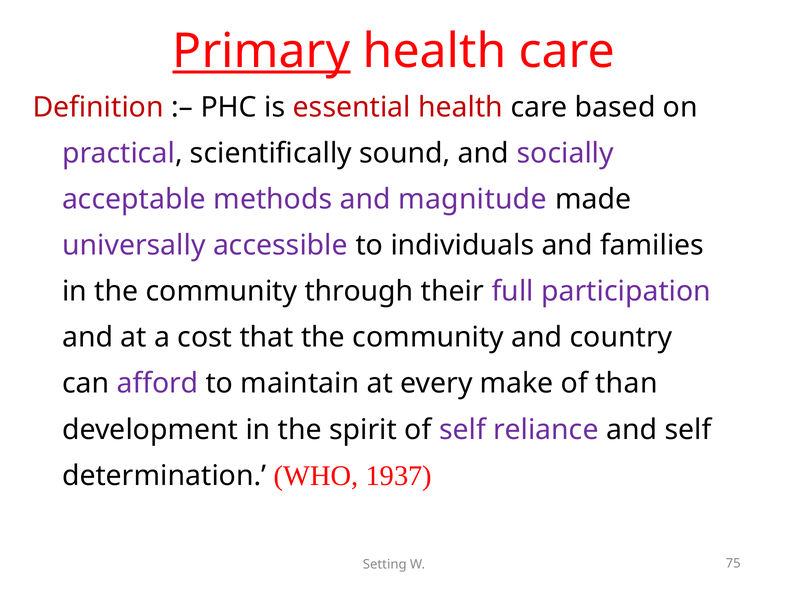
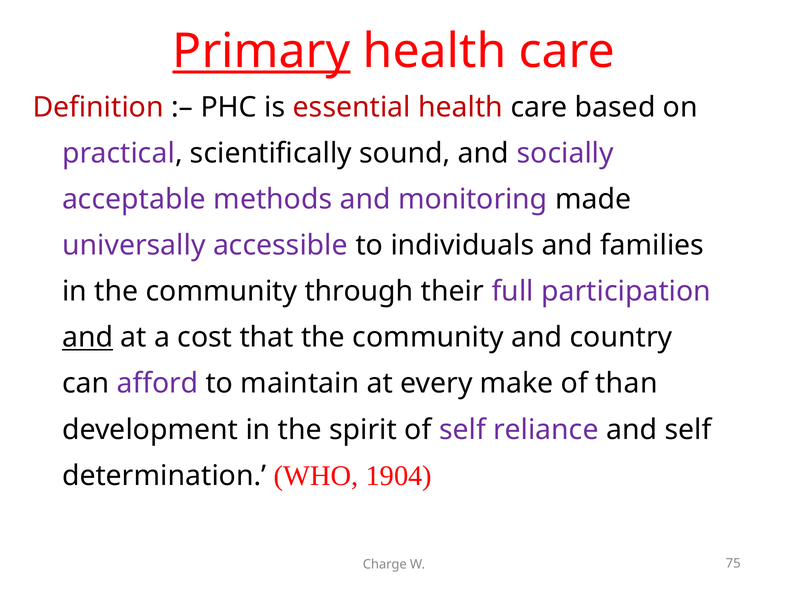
magnitude: magnitude -> monitoring (473, 199)
and underline: none -> present (88, 338)
1937: 1937 -> 1904 (399, 476)
Setting: Setting -> Charge (385, 564)
